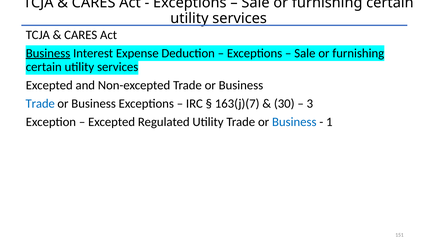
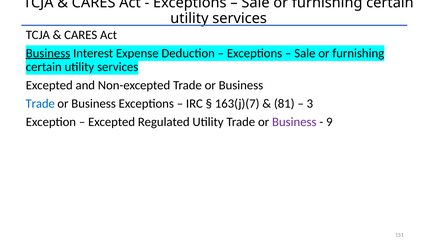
30: 30 -> 81 (284, 104)
Business colour: blue -> purple (294, 122)
1: 1 -> 9 (329, 122)
